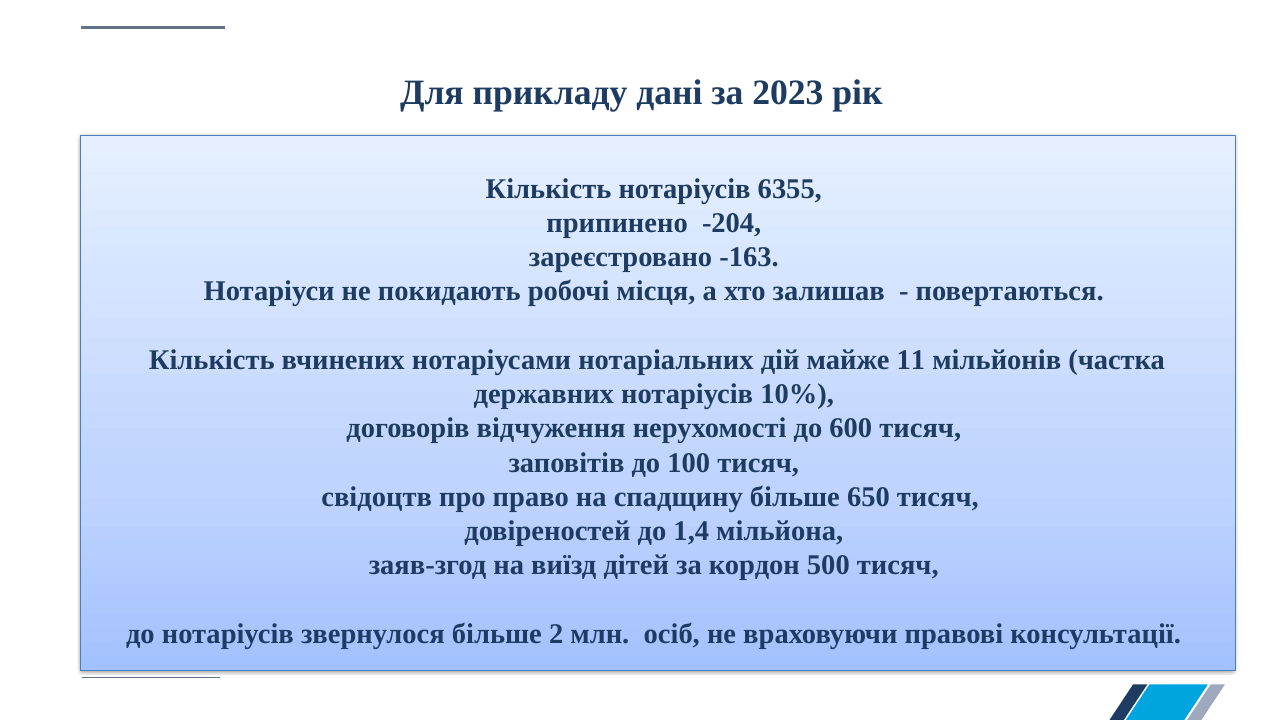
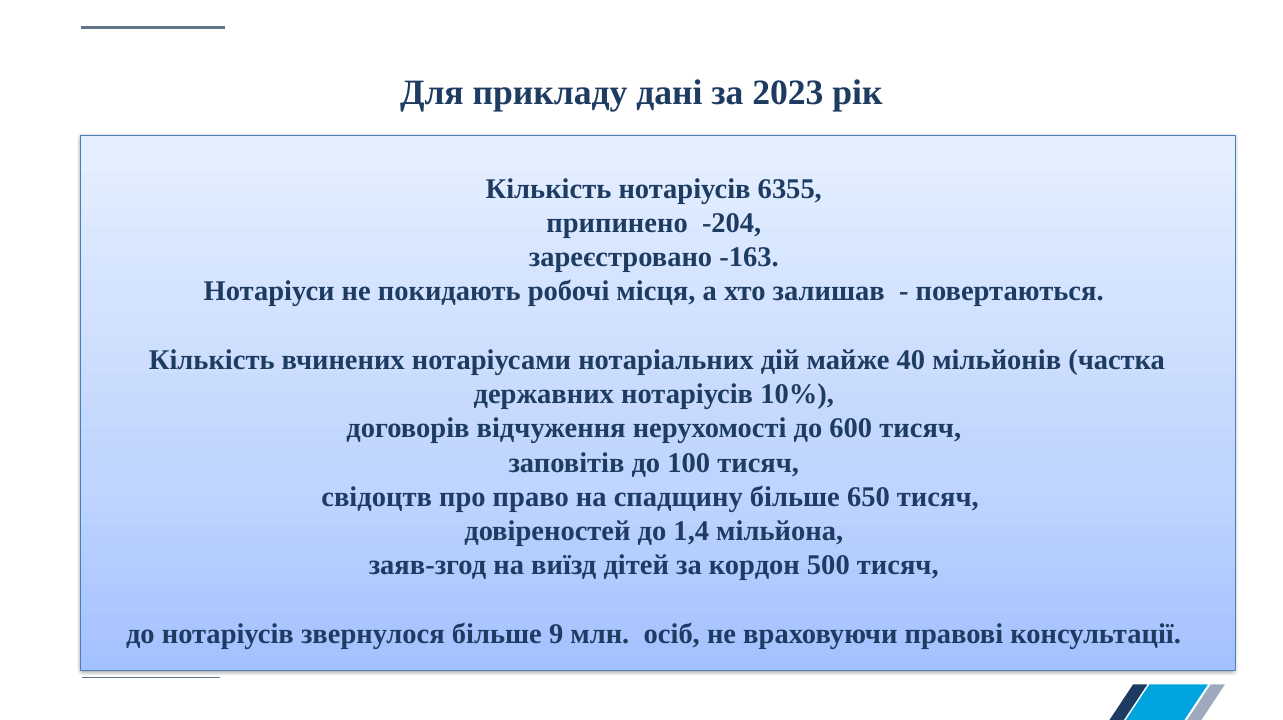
11: 11 -> 40 (911, 360)
2: 2 -> 9 (556, 634)
